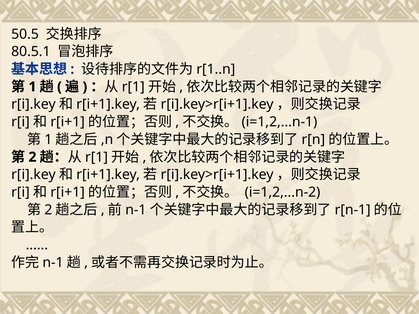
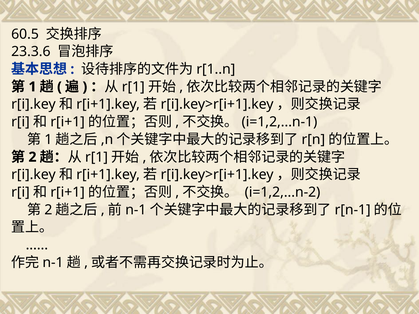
50.5: 50.5 -> 60.5 (25, 34)
80.5.1: 80.5.1 -> 23.3.6 (31, 52)
